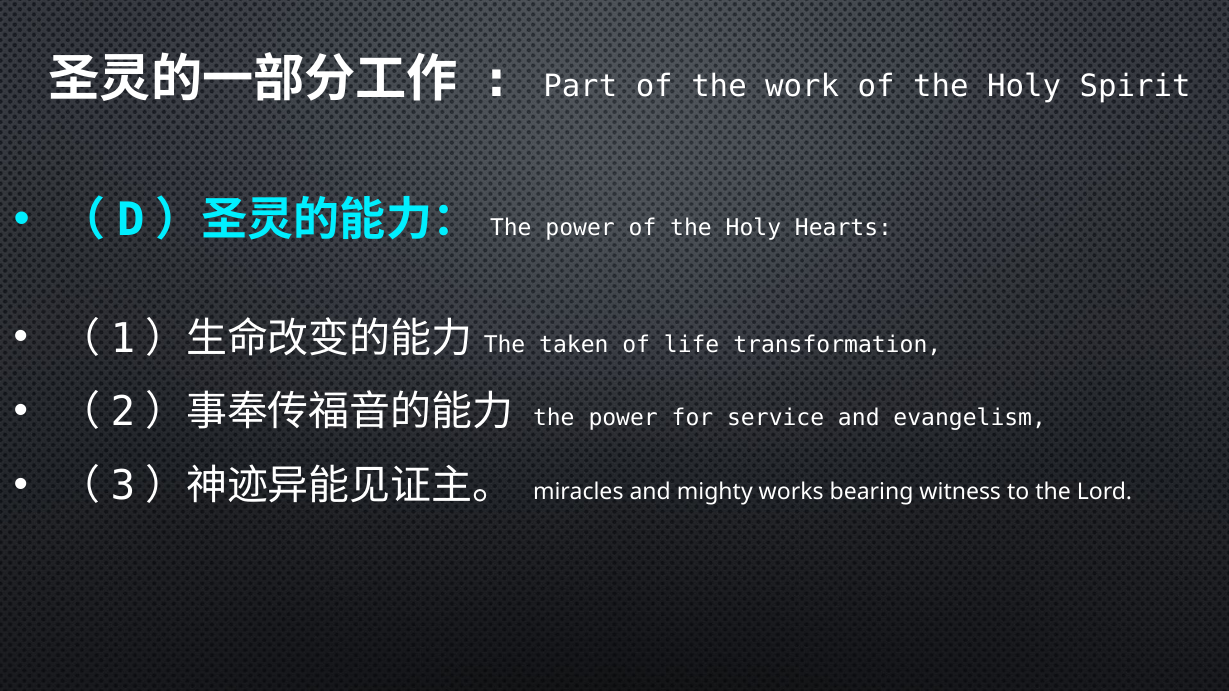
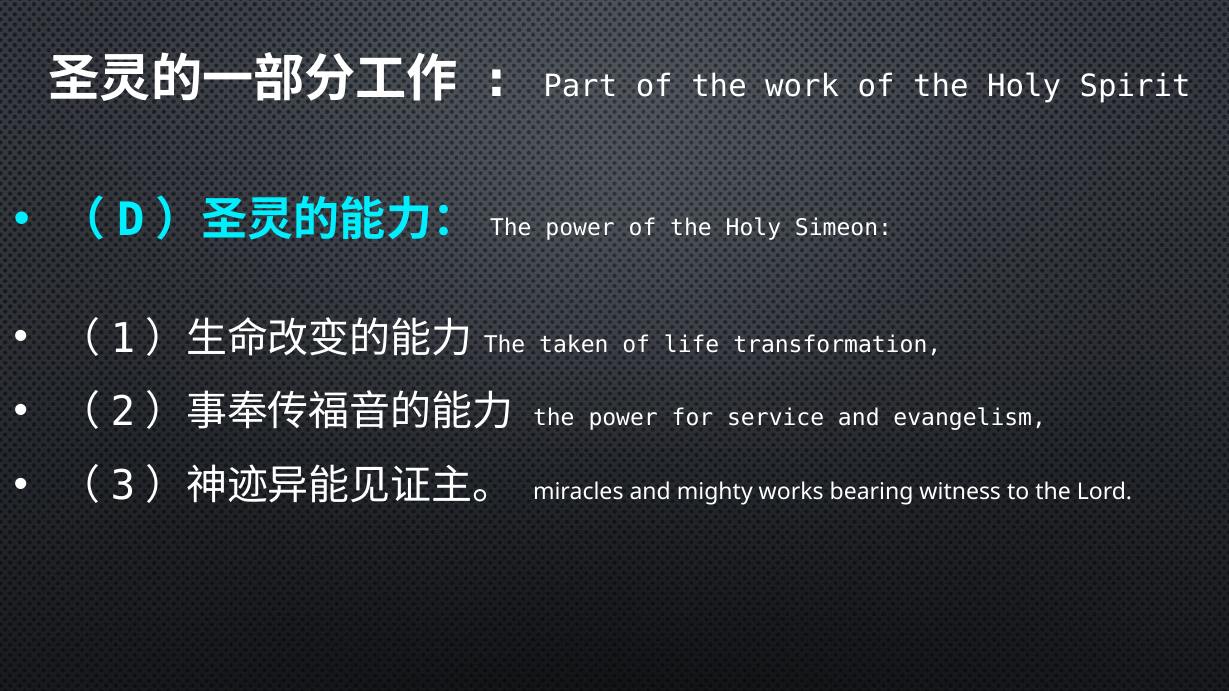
Hearts: Hearts -> Simeon (844, 228)
